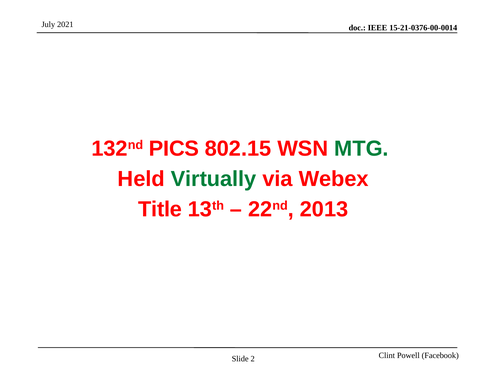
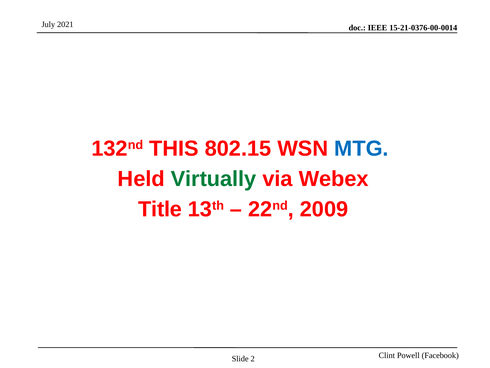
PICS: PICS -> THIS (174, 148)
MTG colour: green -> blue (361, 148)
2013: 2013 -> 2009 (324, 209)
